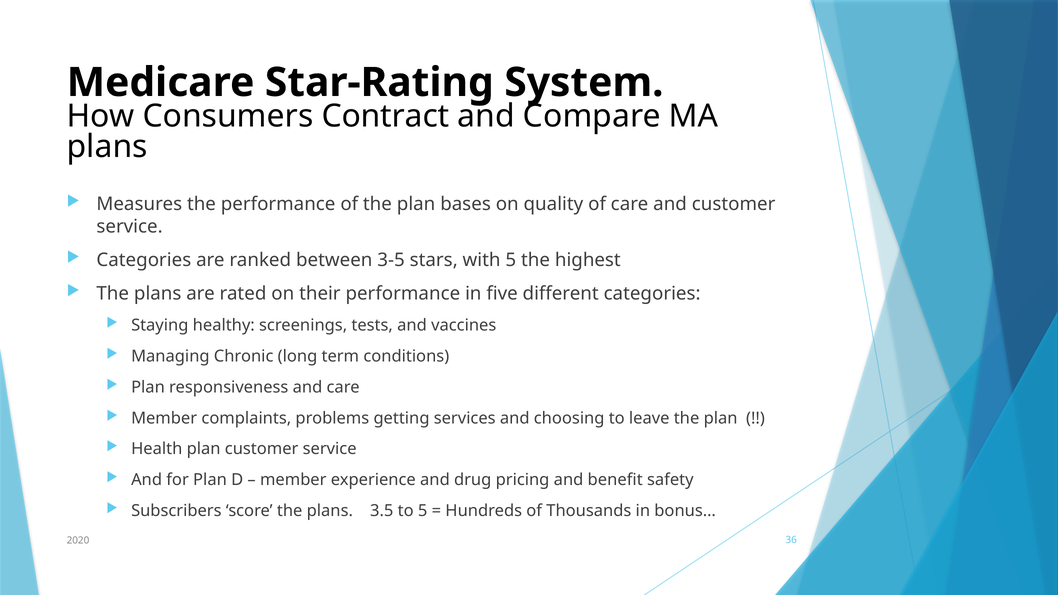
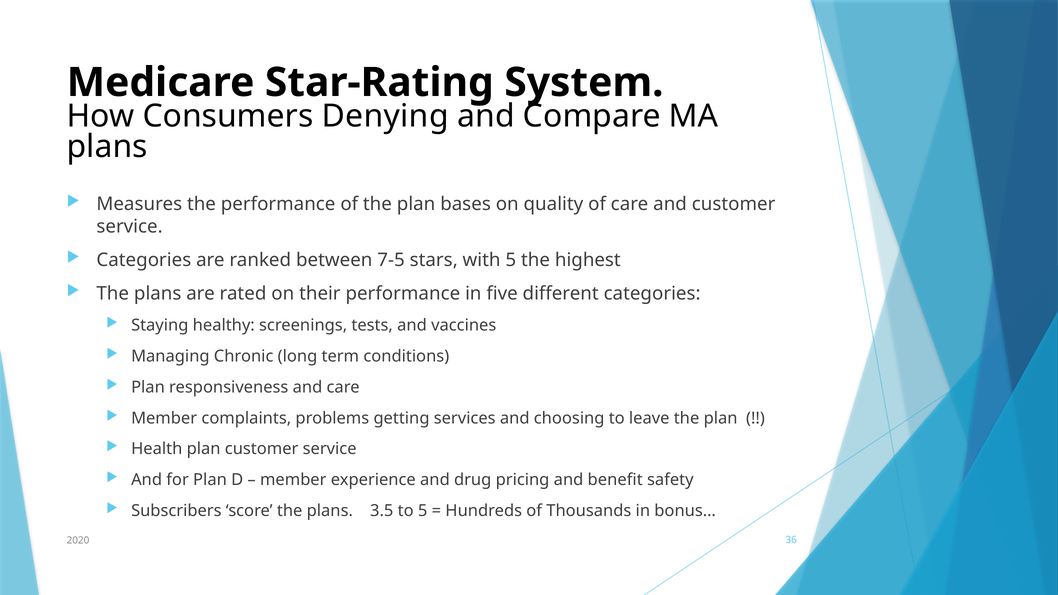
Contract: Contract -> Denying (385, 116)
3-5: 3-5 -> 7-5 (391, 260)
